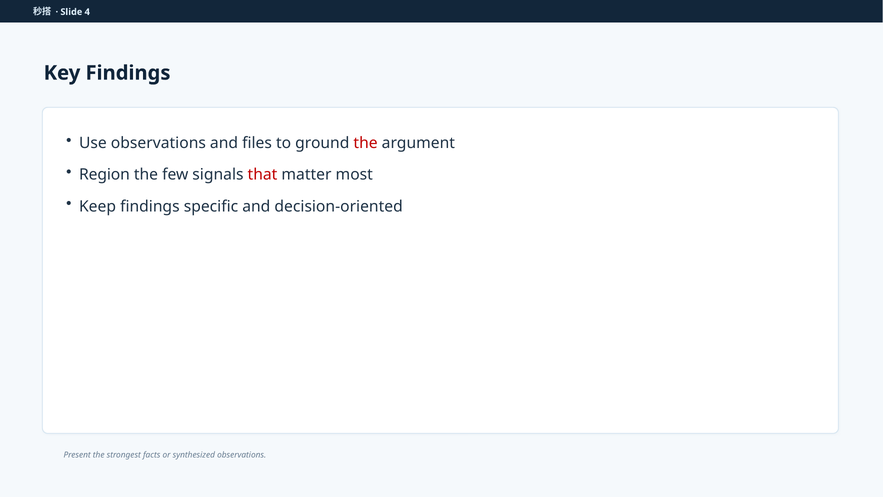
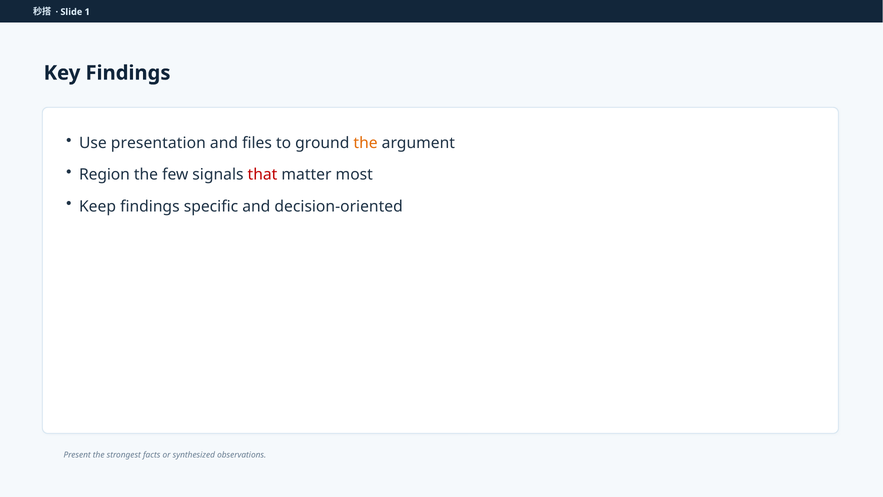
4: 4 -> 1 (87, 12)
Use observations: observations -> presentation (158, 143)
the colour: red -> orange (366, 143)
